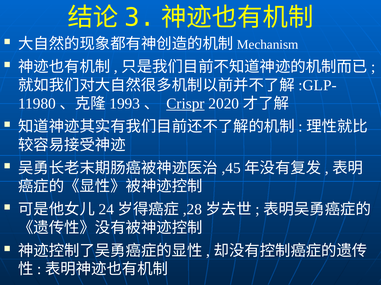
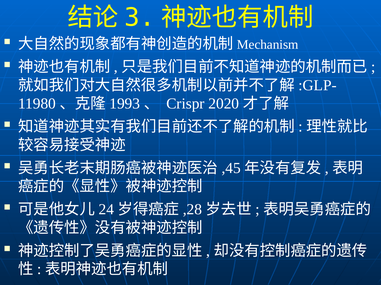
Crispr underline: present -> none (185, 104)
